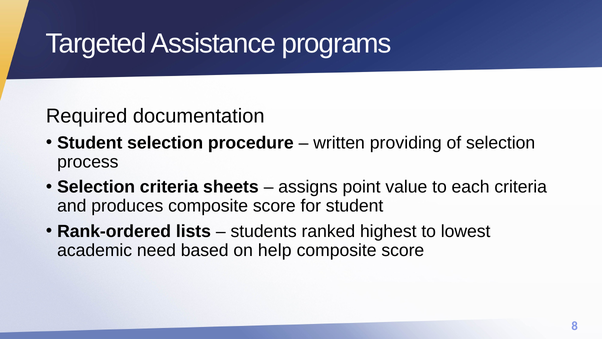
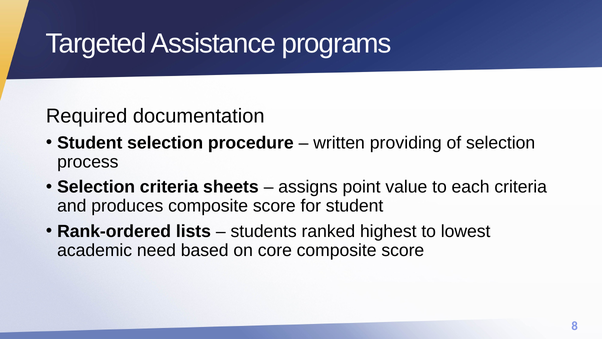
help: help -> core (275, 250)
